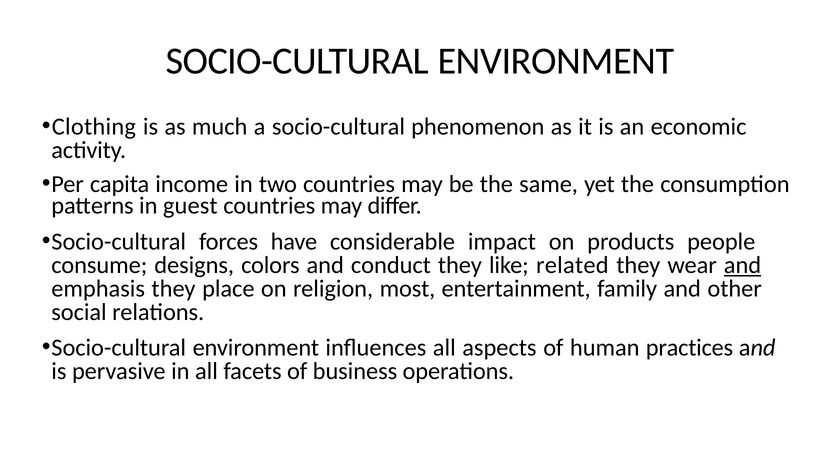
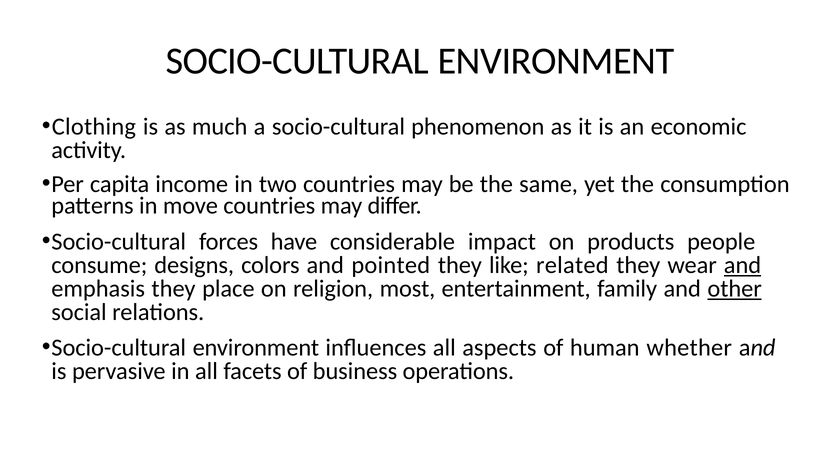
guest: guest -> move (190, 206)
conduct: conduct -> pointed (391, 265)
other underline: none -> present (735, 289)
practices: practices -> whether (689, 348)
